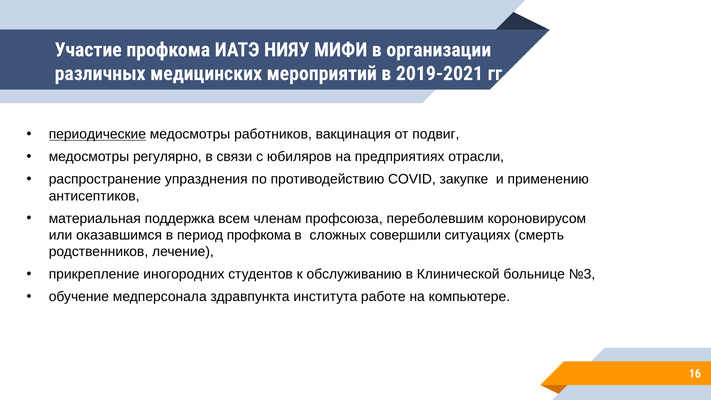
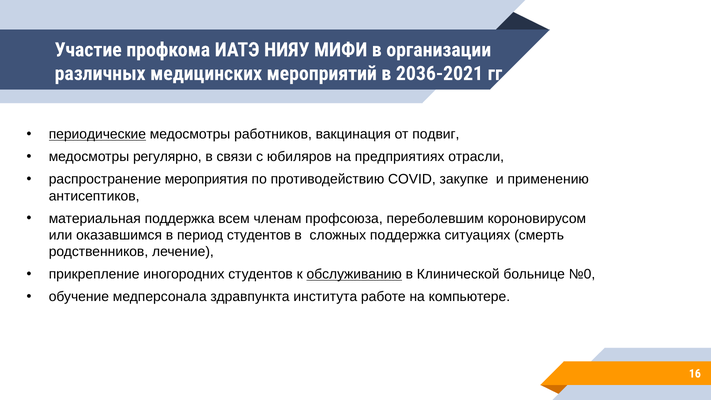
2019-2021: 2019-2021 -> 2036-2021 (439, 74)
упразднения: упразднения -> мероприятия (206, 179)
период профкома: профкома -> студентов (259, 235)
сложных совершили: совершили -> поддержка (405, 235)
обслуживанию underline: none -> present (354, 274)
№3: №3 -> №0 (582, 274)
